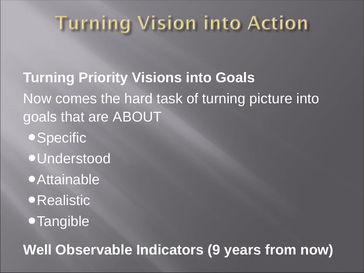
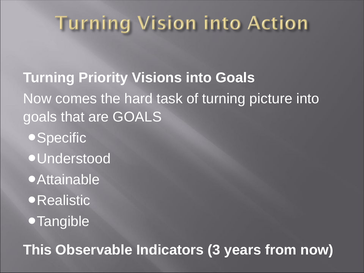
are ABOUT: ABOUT -> GOALS (137, 117)
Well: Well -> This (37, 250)
9: 9 -> 3 (214, 250)
